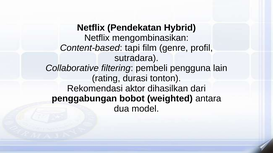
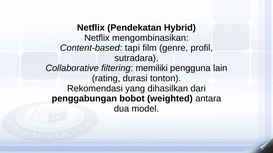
pembeli: pembeli -> memiliki (152, 68)
aktor: aktor -> yang (135, 89)
